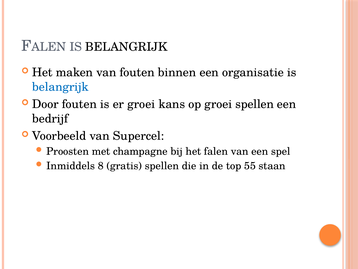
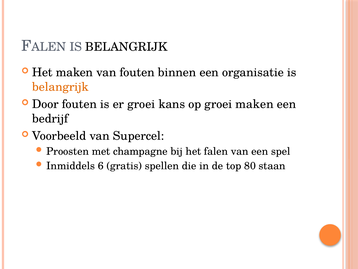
belangrijk colour: blue -> orange (60, 87)
groei spellen: spellen -> maken (255, 104)
8: 8 -> 6 (101, 166)
55: 55 -> 80 (250, 166)
